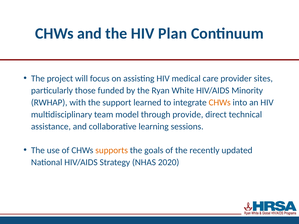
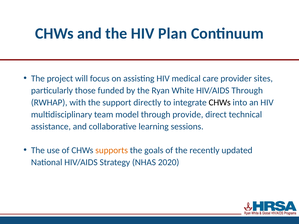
HIV/AIDS Minority: Minority -> Through (247, 91)
learned: learned -> directly (147, 103)
CHWs colour: orange -> black (220, 103)
